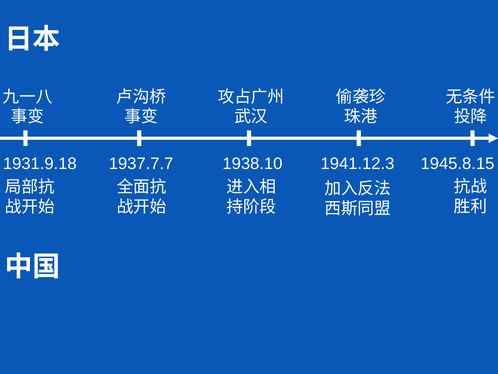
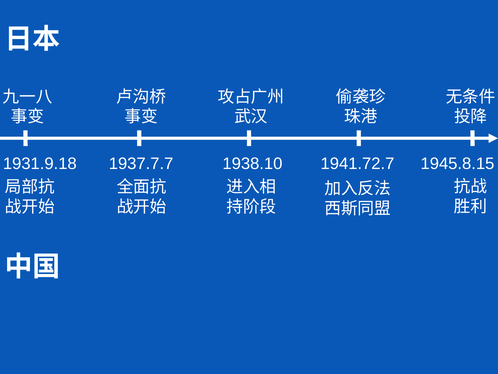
1941.12.3: 1941.12.3 -> 1941.72.7 (357, 163)
